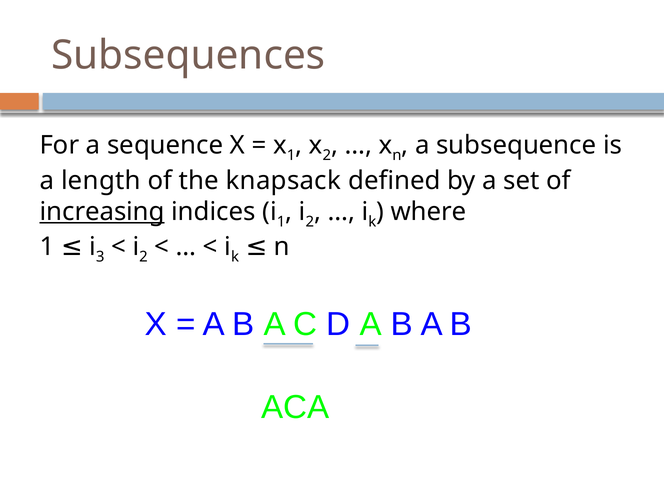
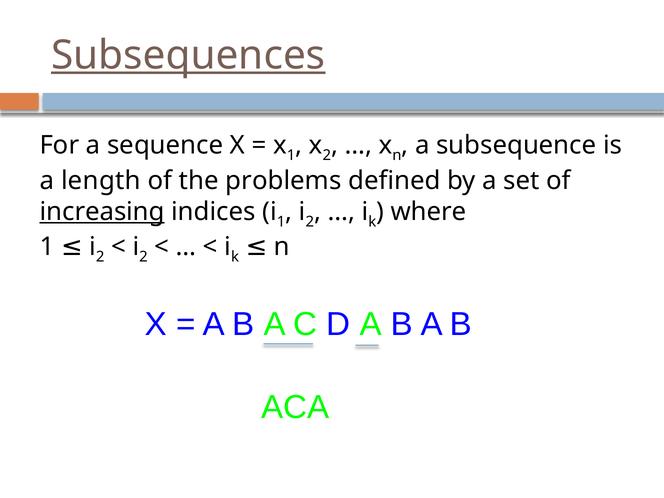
Subsequences underline: none -> present (188, 55)
knapsack: knapsack -> problems (284, 181)
3: 3 -> 2 (100, 257)
